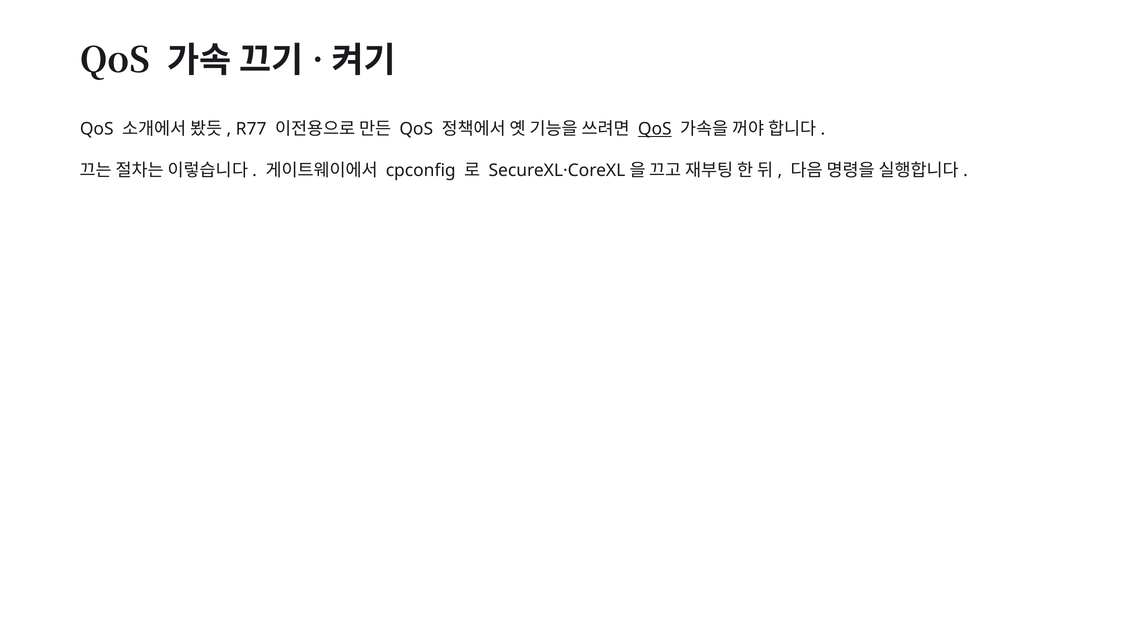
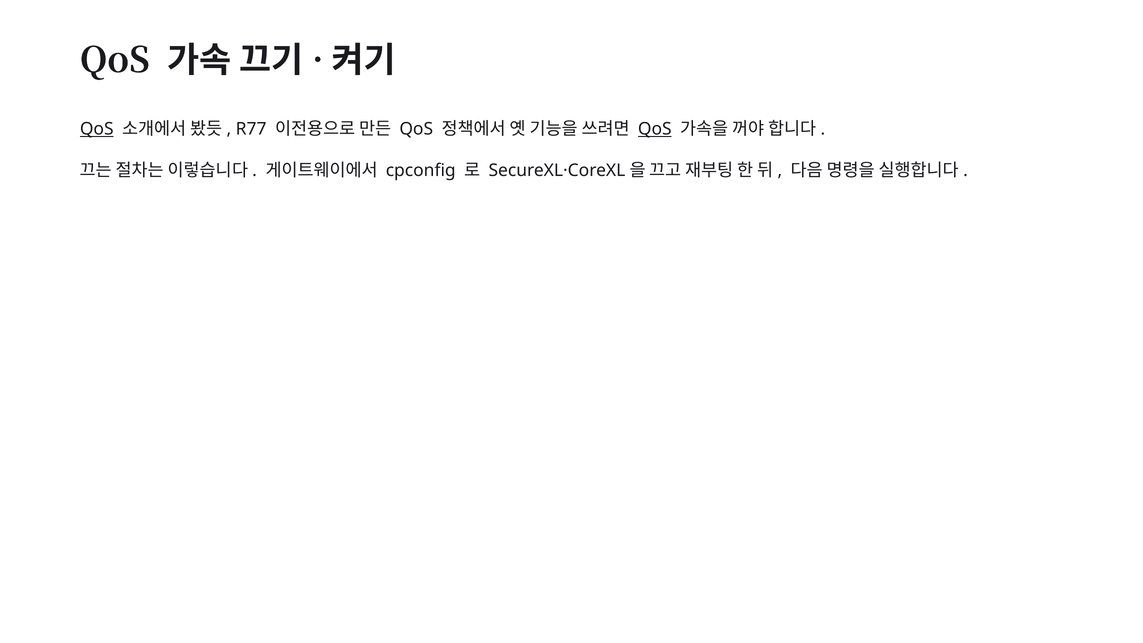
QoS underline: none -> present (97, 129)
